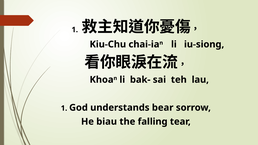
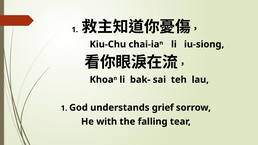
bear: bear -> grief (163, 108)
biau: biau -> with (107, 122)
